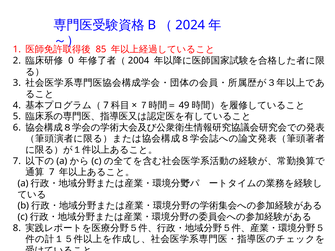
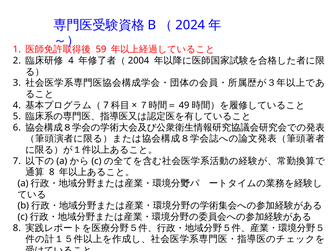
85: 85 -> 59 (101, 49)
0: 0 -> 4 (71, 61)
7: 7 -> 8 (52, 172)
